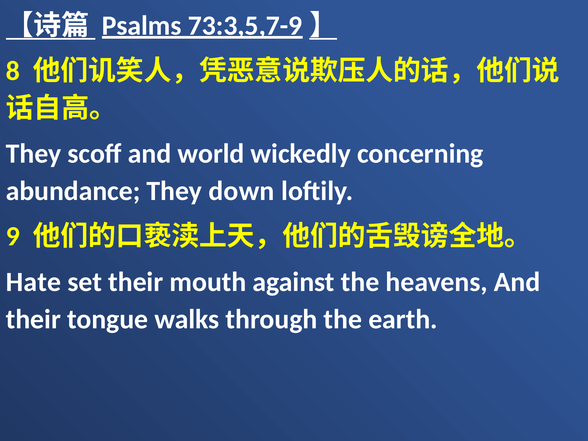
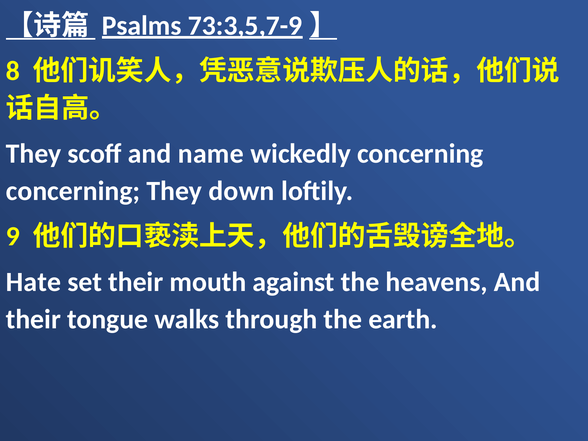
world: world -> name (211, 154)
abundance: abundance -> concerning (73, 191)
